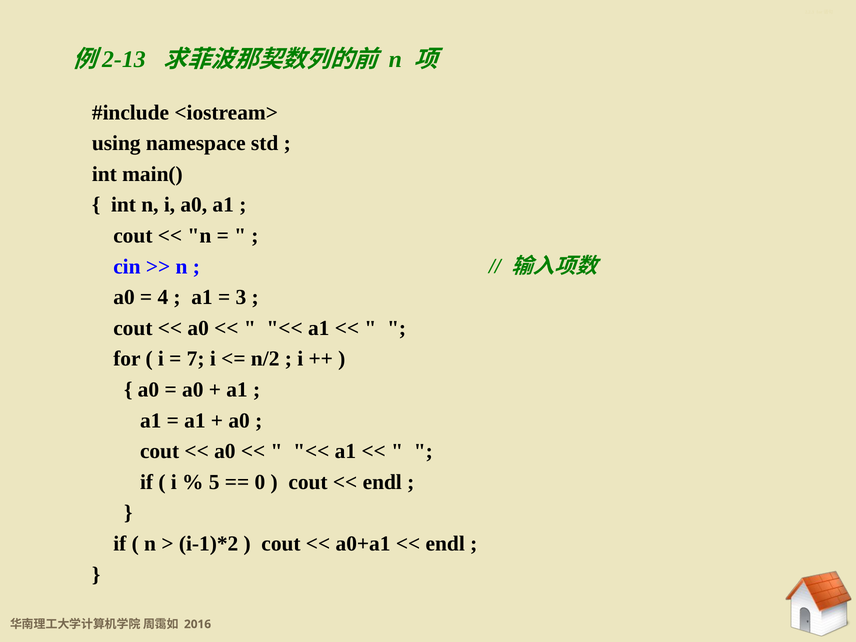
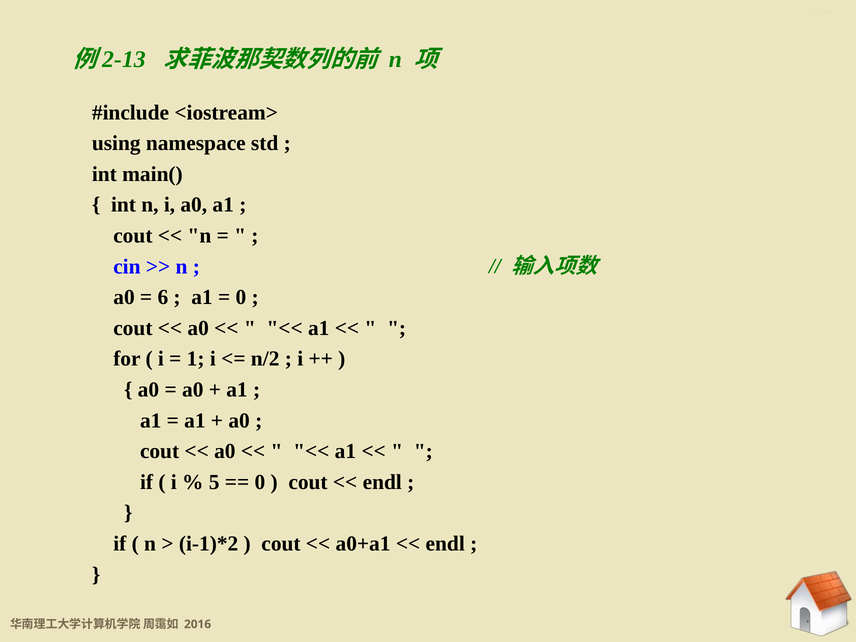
4: 4 -> 6 (163, 297)
3: 3 -> 0 (241, 297)
7: 7 -> 1 (196, 359)
